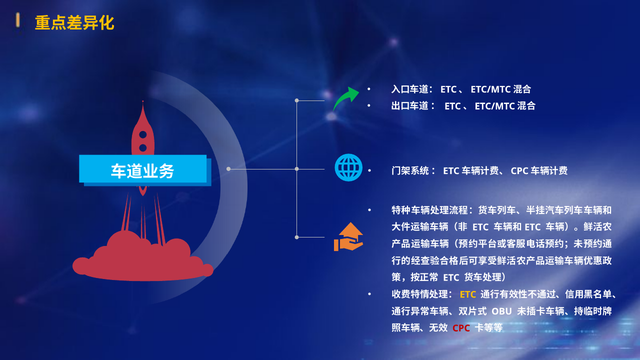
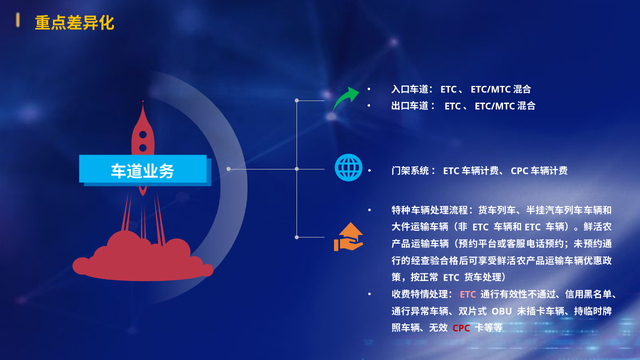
ETC colour: yellow -> pink (468, 295)
